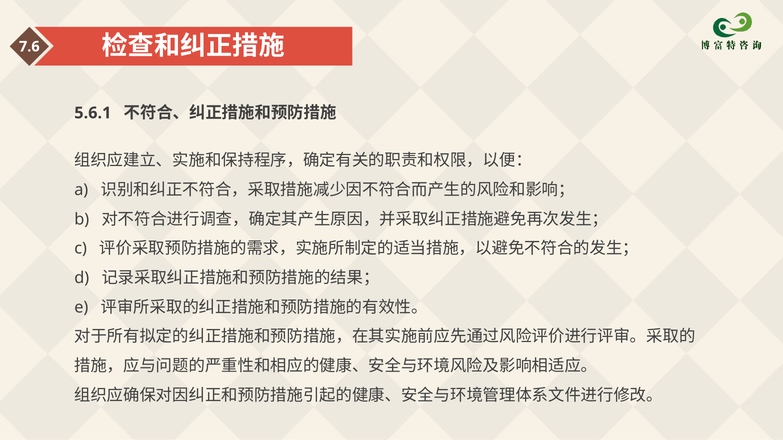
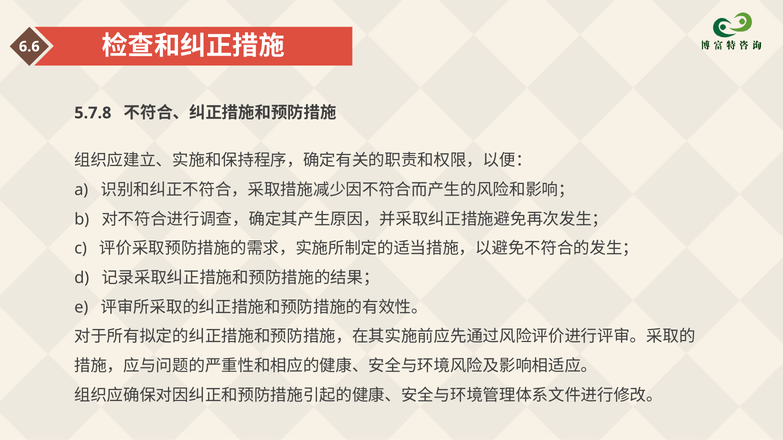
7.6: 7.6 -> 6.6 (29, 47)
5.6.1: 5.6.1 -> 5.7.8 (93, 113)
